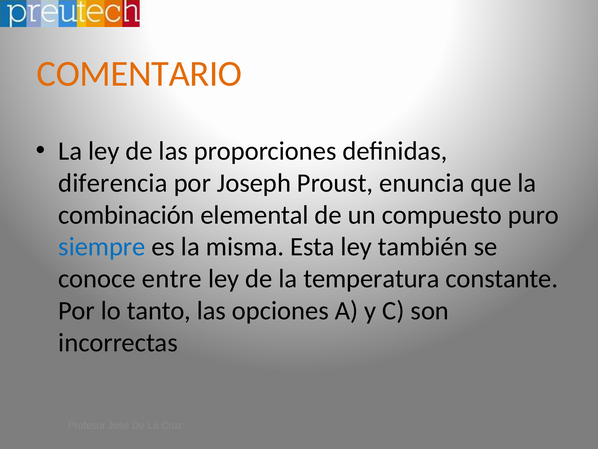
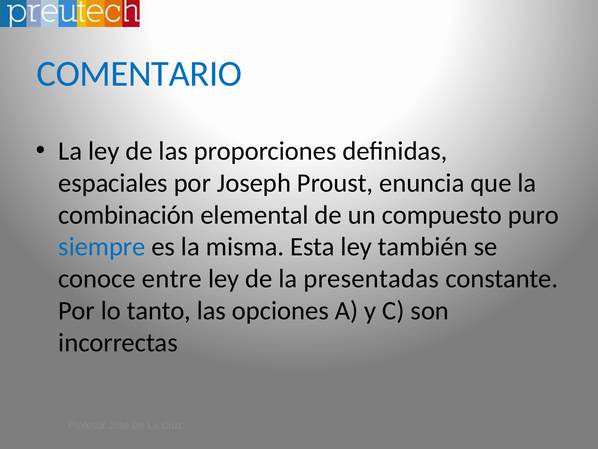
COMENTARIO colour: orange -> blue (139, 74)
diferencia: diferencia -> espaciales (113, 183)
temperatura: temperatura -> presentadas (371, 278)
